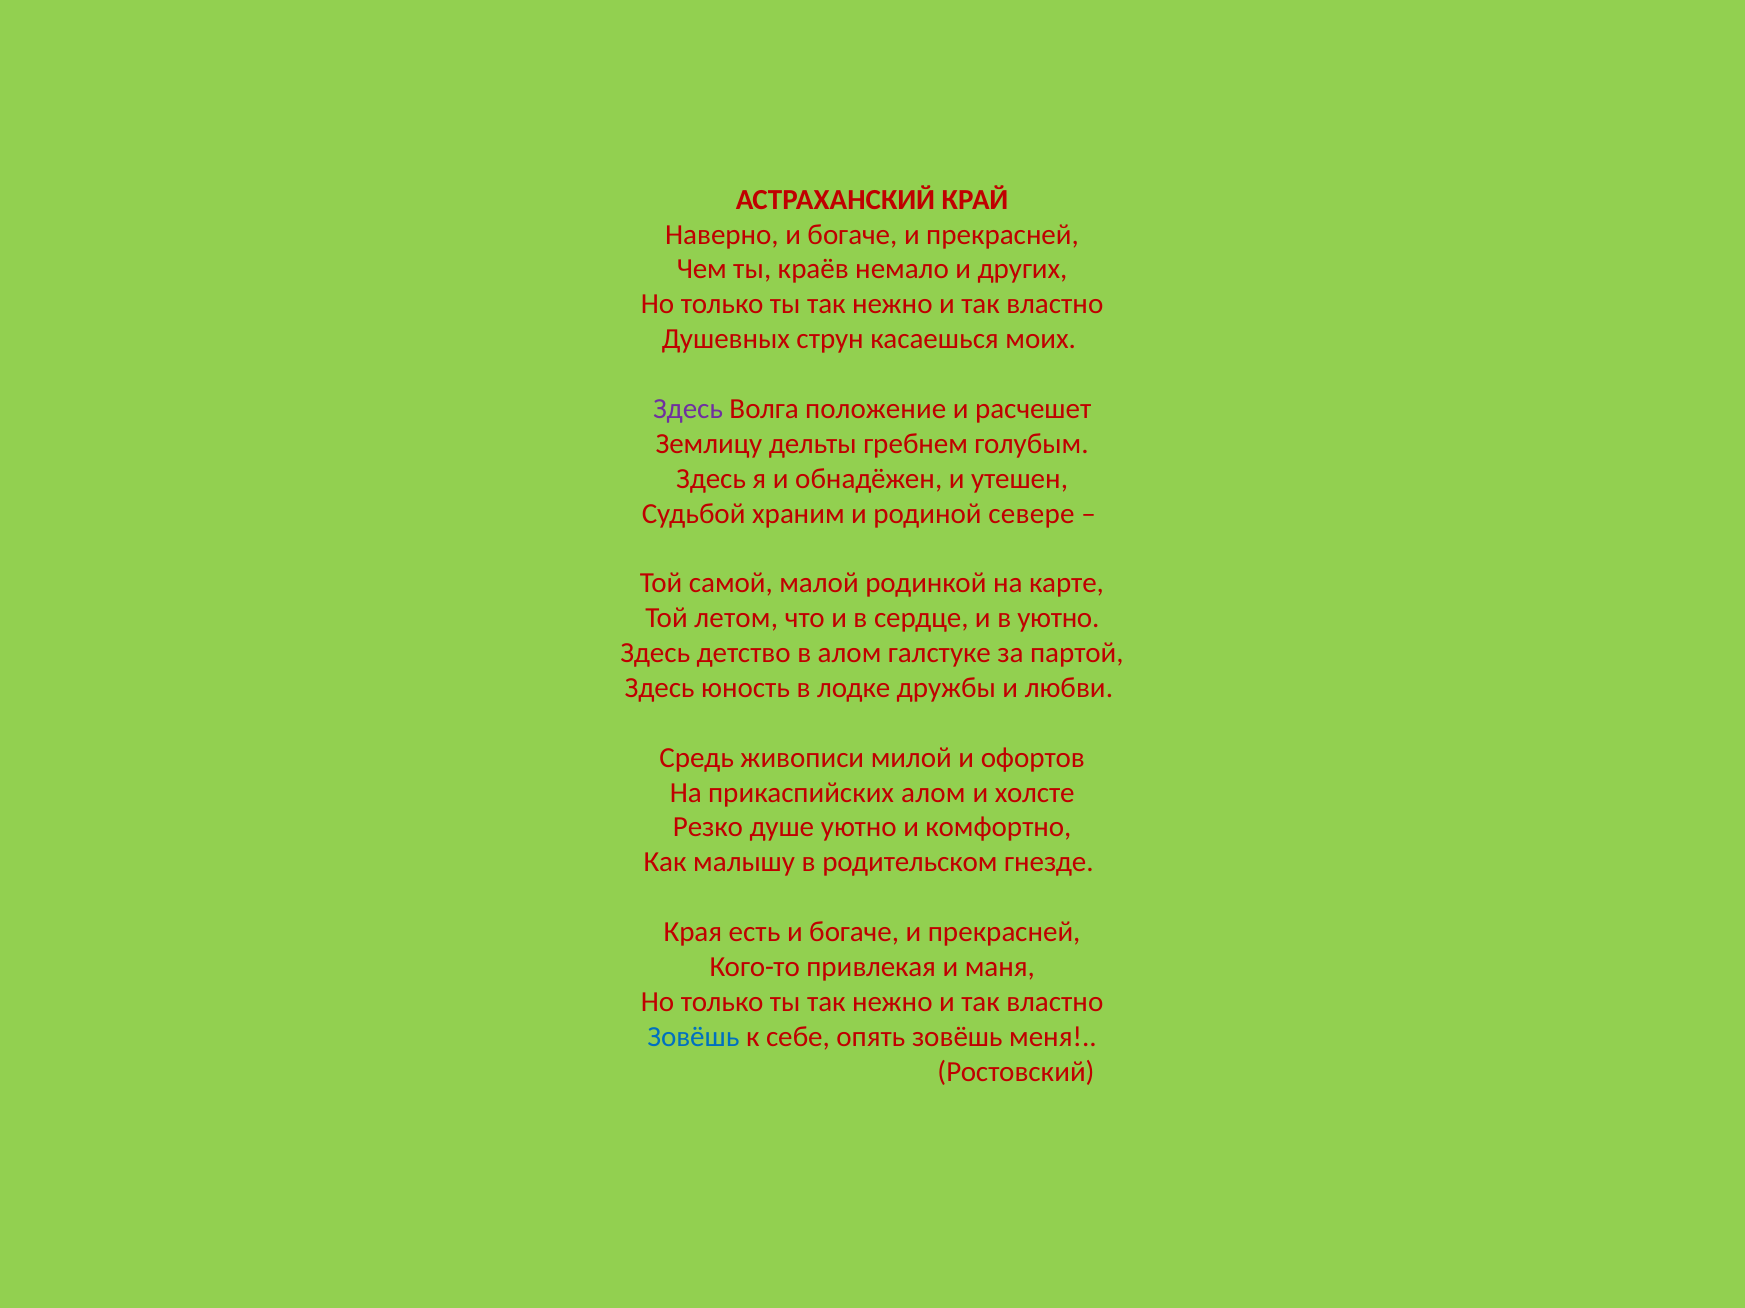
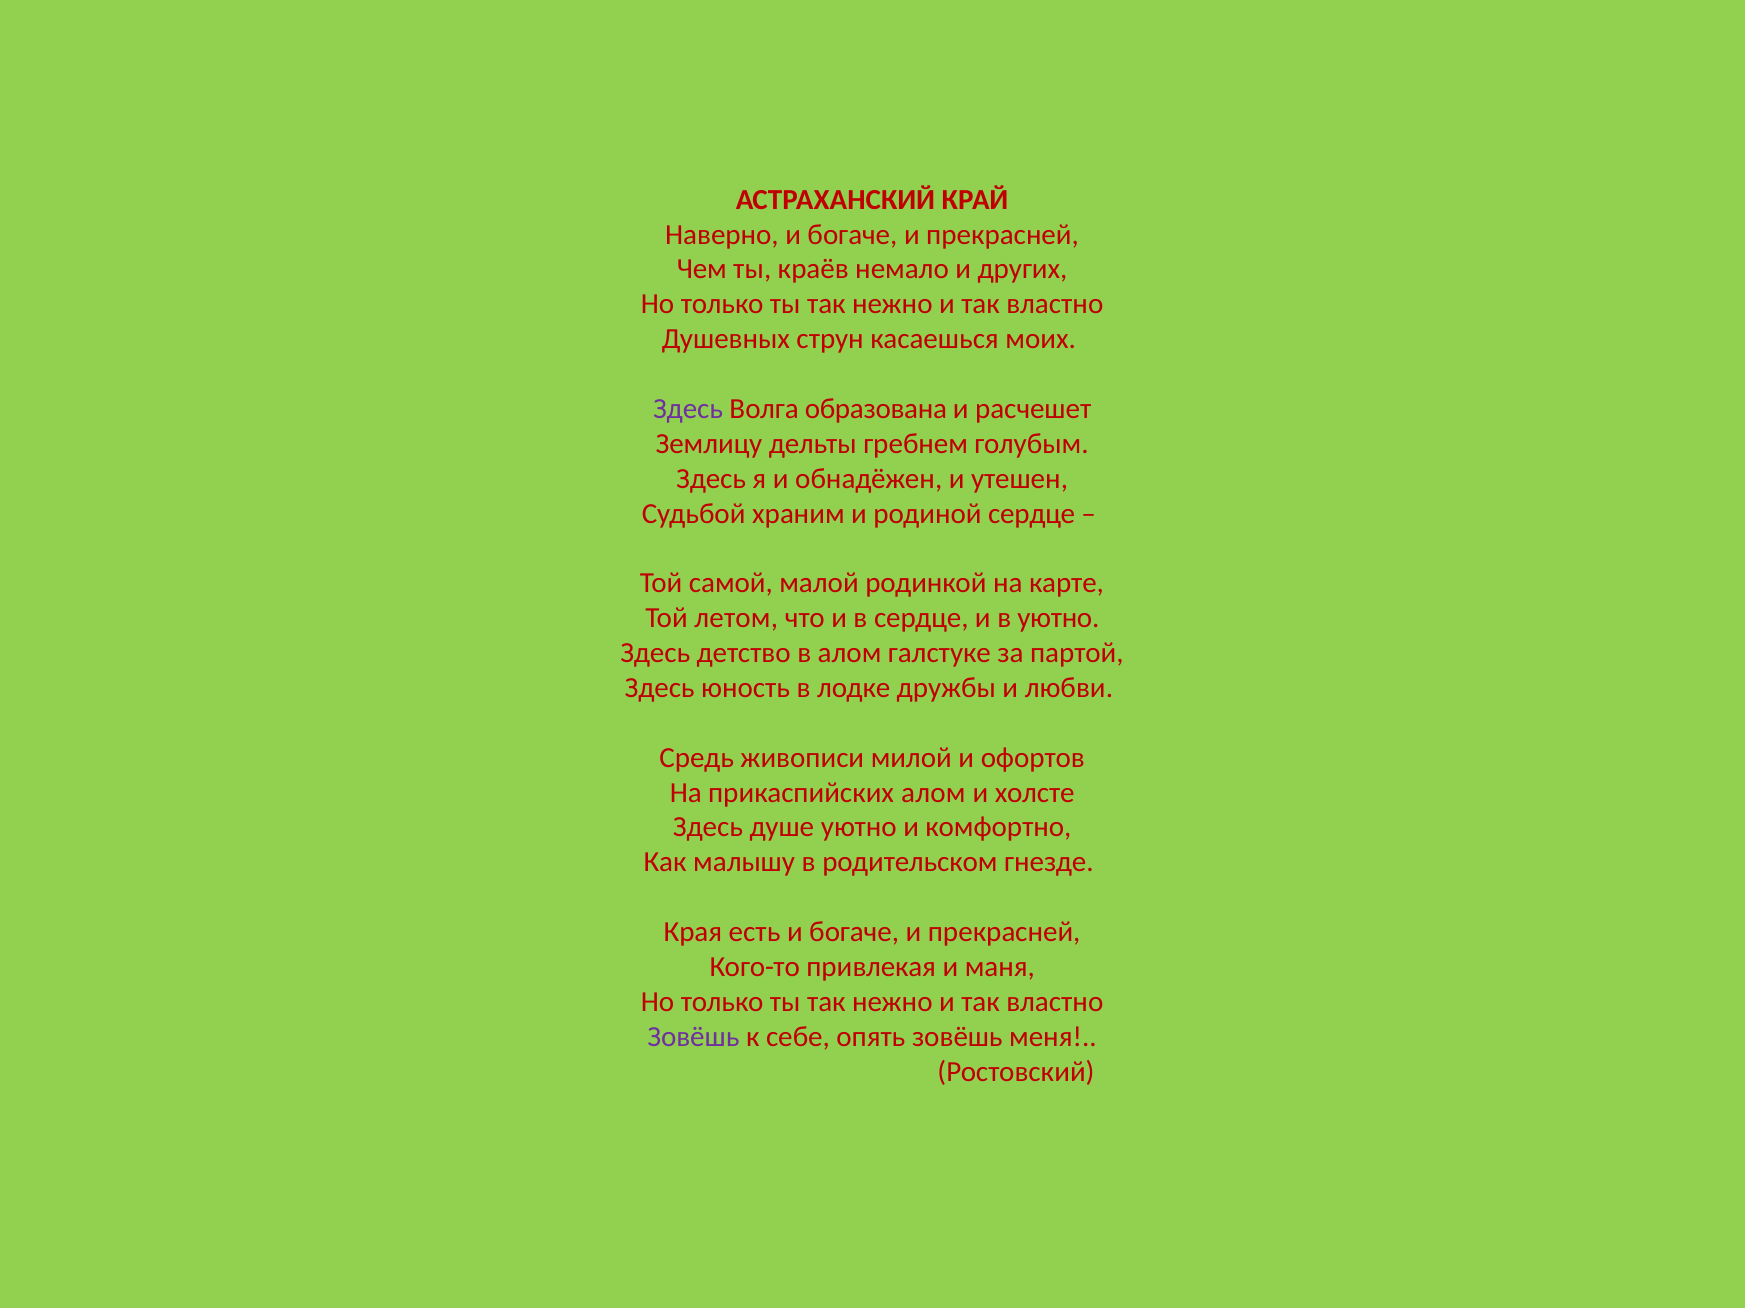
положение: положение -> образована (876, 409)
родиной севере: севере -> сердце (1032, 514)
Резко: Резко -> Здесь (708, 828)
Зовёшь colour: blue -> purple (693, 1037)
